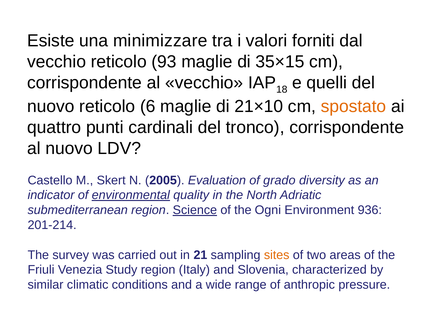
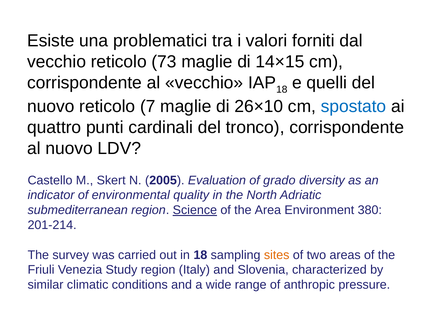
minimizzare: minimizzare -> problematici (160, 41)
93: 93 -> 73 (164, 62)
35×15: 35×15 -> 14×15 (280, 62)
6: 6 -> 7 (148, 106)
21×10: 21×10 -> 26×10 (259, 106)
spostato colour: orange -> blue (354, 106)
environmental underline: present -> none (131, 195)
Ogni: Ogni -> Area (268, 210)
936: 936 -> 380 (370, 210)
in 21: 21 -> 18 (200, 254)
